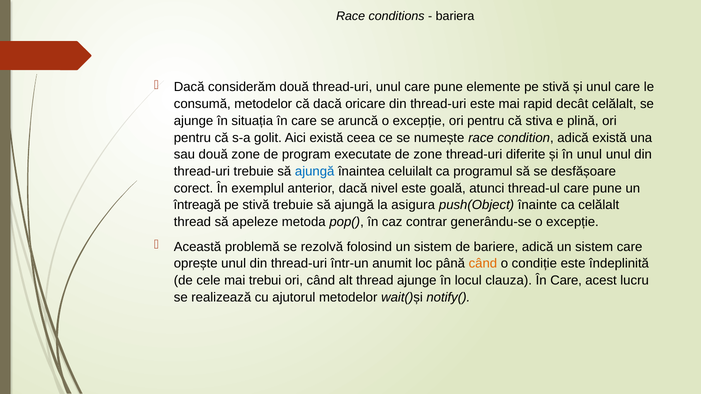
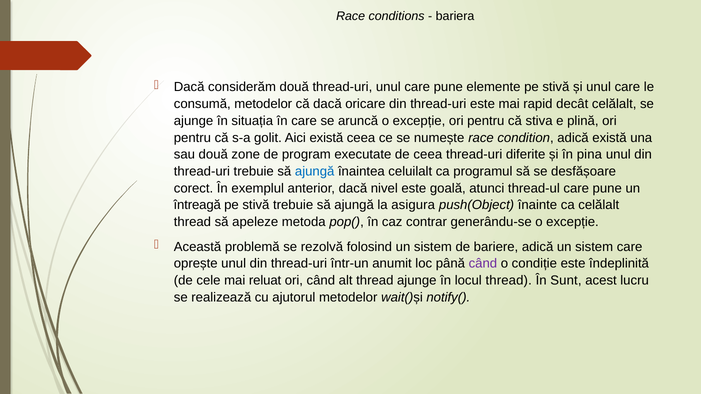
de zone: zone -> ceea (428, 155)
în unul: unul -> pina (589, 155)
când colour: orange -> purple (483, 264)
trebui: trebui -> reluat (265, 281)
locul clauza: clauza -> thread (509, 281)
Care: Care -> Sunt (566, 281)
